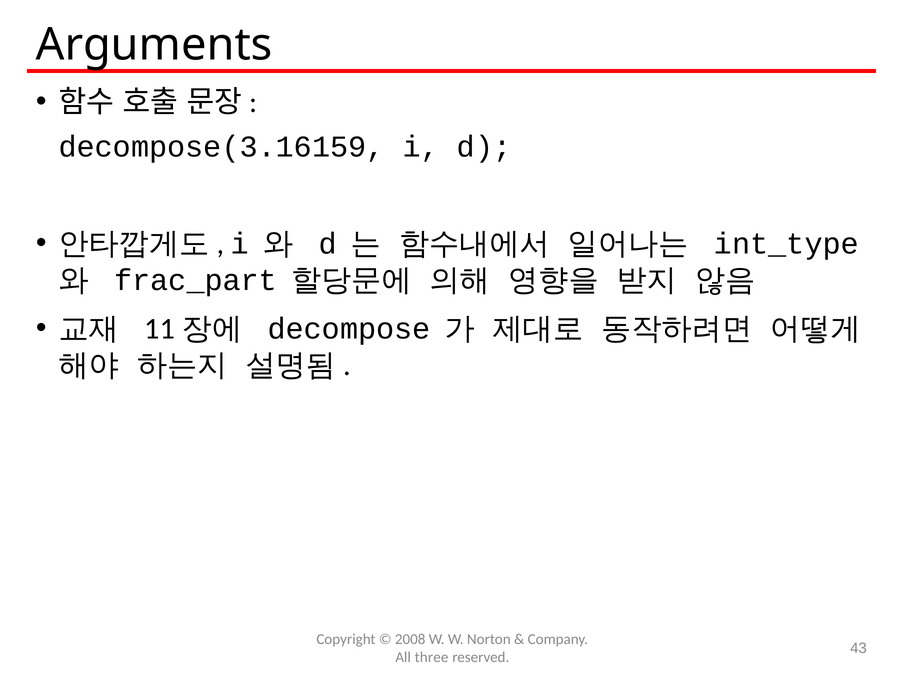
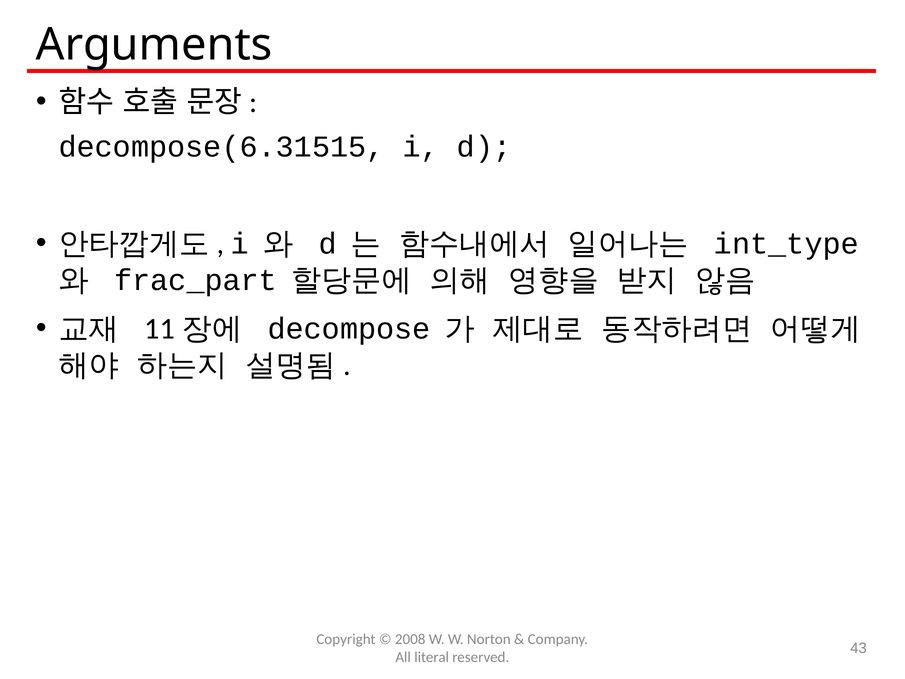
decompose(3.16159: decompose(3.16159 -> decompose(6.31515 (222, 147)
three: three -> literal (432, 657)
